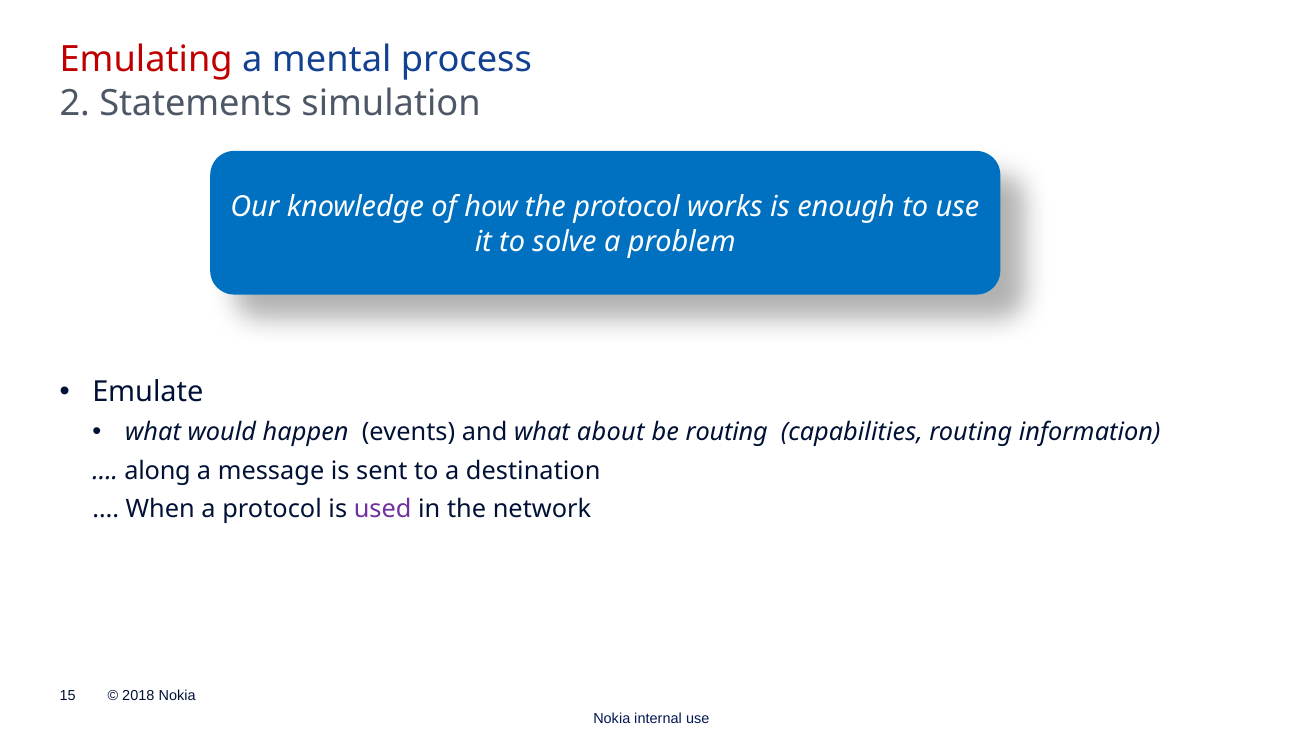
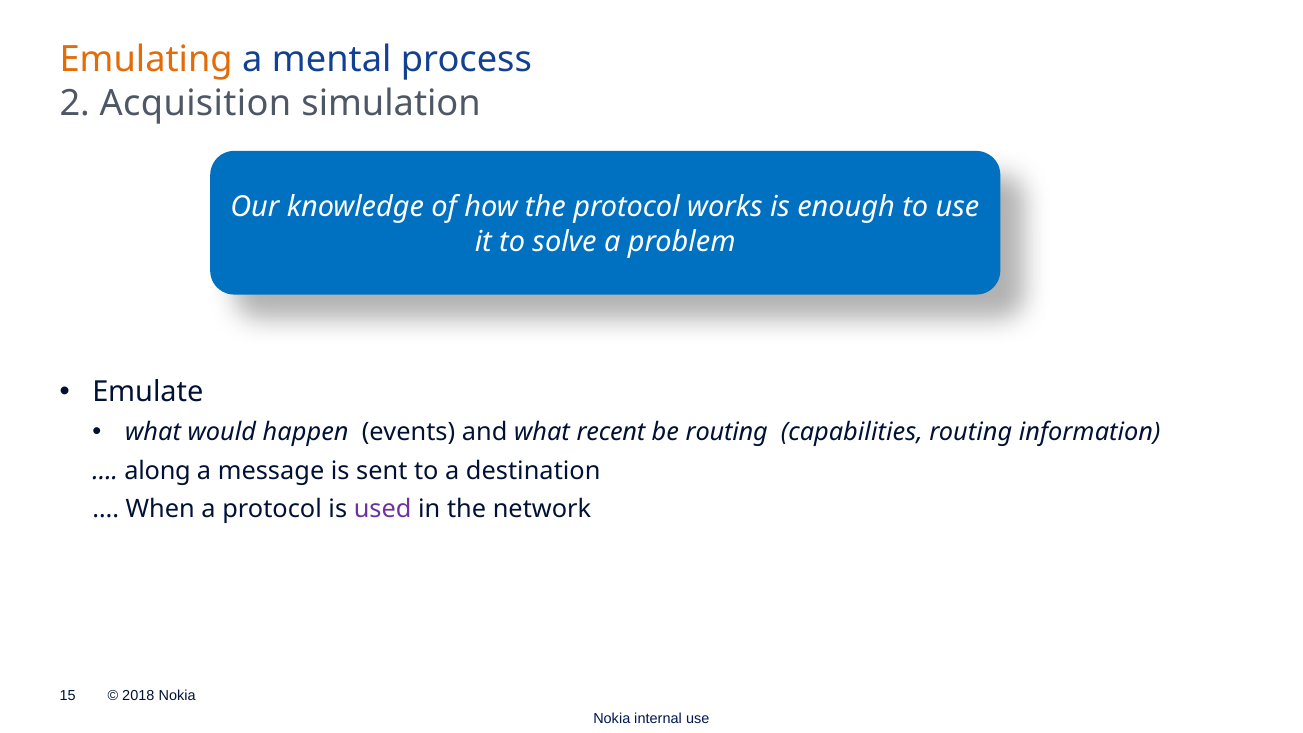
Emulating colour: red -> orange (146, 59)
Statements: Statements -> Acquisition (195, 103)
about: about -> recent (611, 432)
